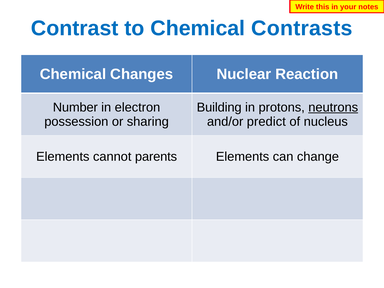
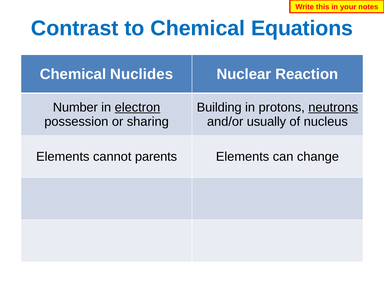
Contrasts: Contrasts -> Equations (302, 28)
Changes: Changes -> Nuclides (142, 74)
electron underline: none -> present (137, 107)
predict: predict -> usually (266, 122)
